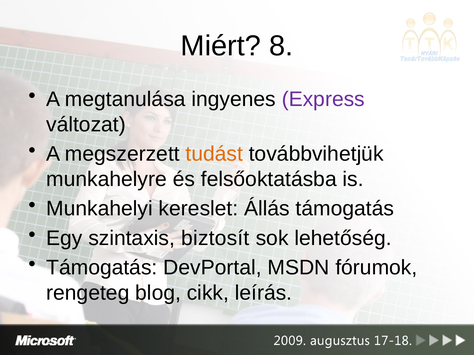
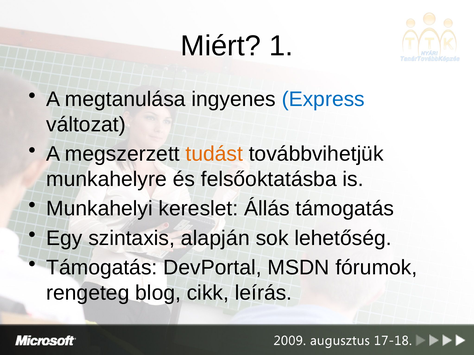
8: 8 -> 1 (281, 46)
Express colour: purple -> blue (323, 99)
biztosít: biztosít -> alapján (215, 239)
